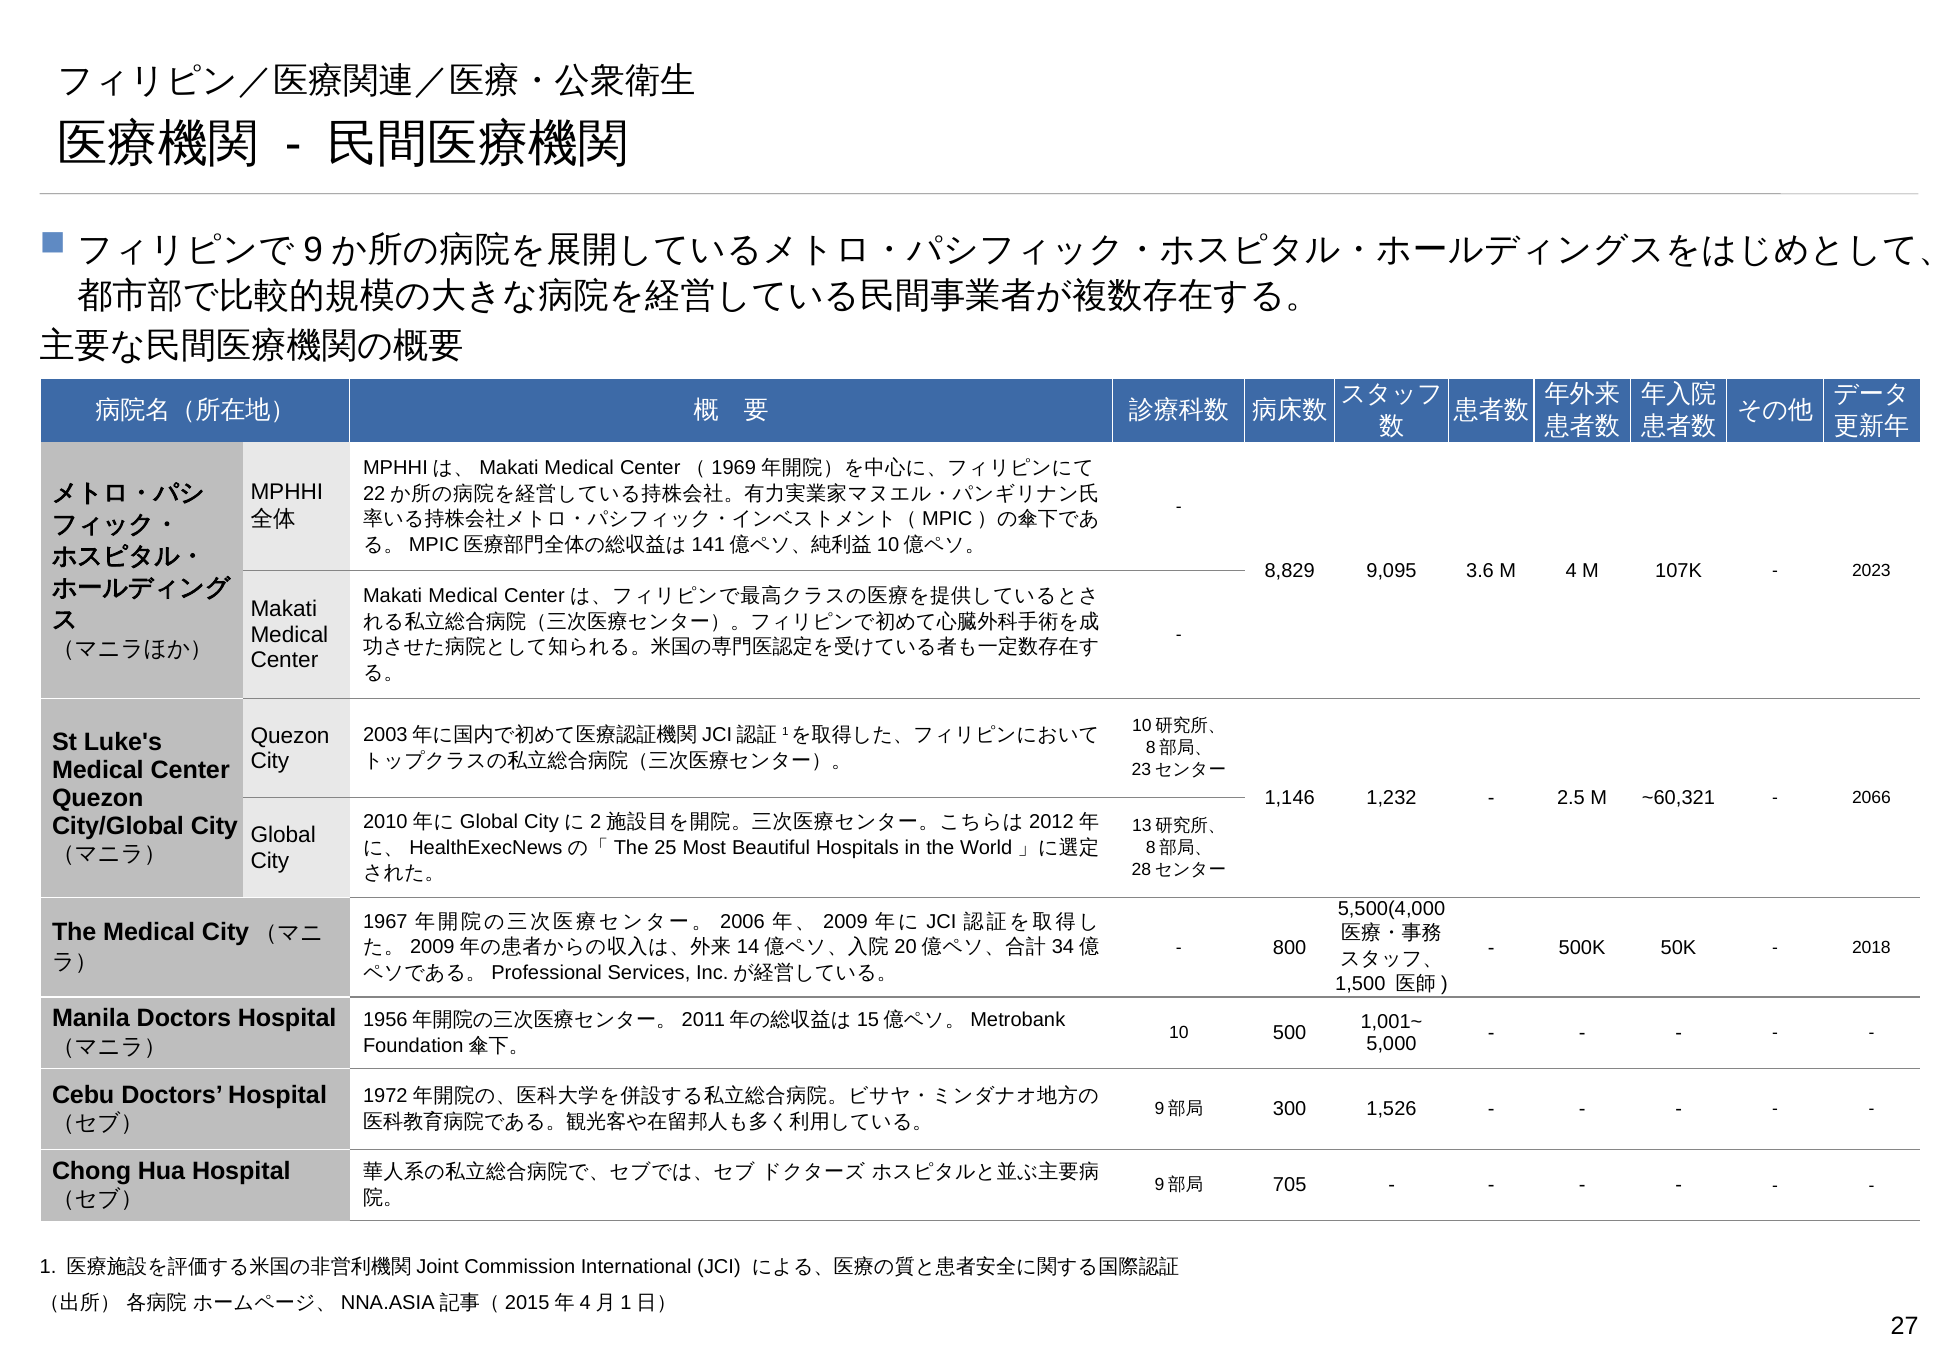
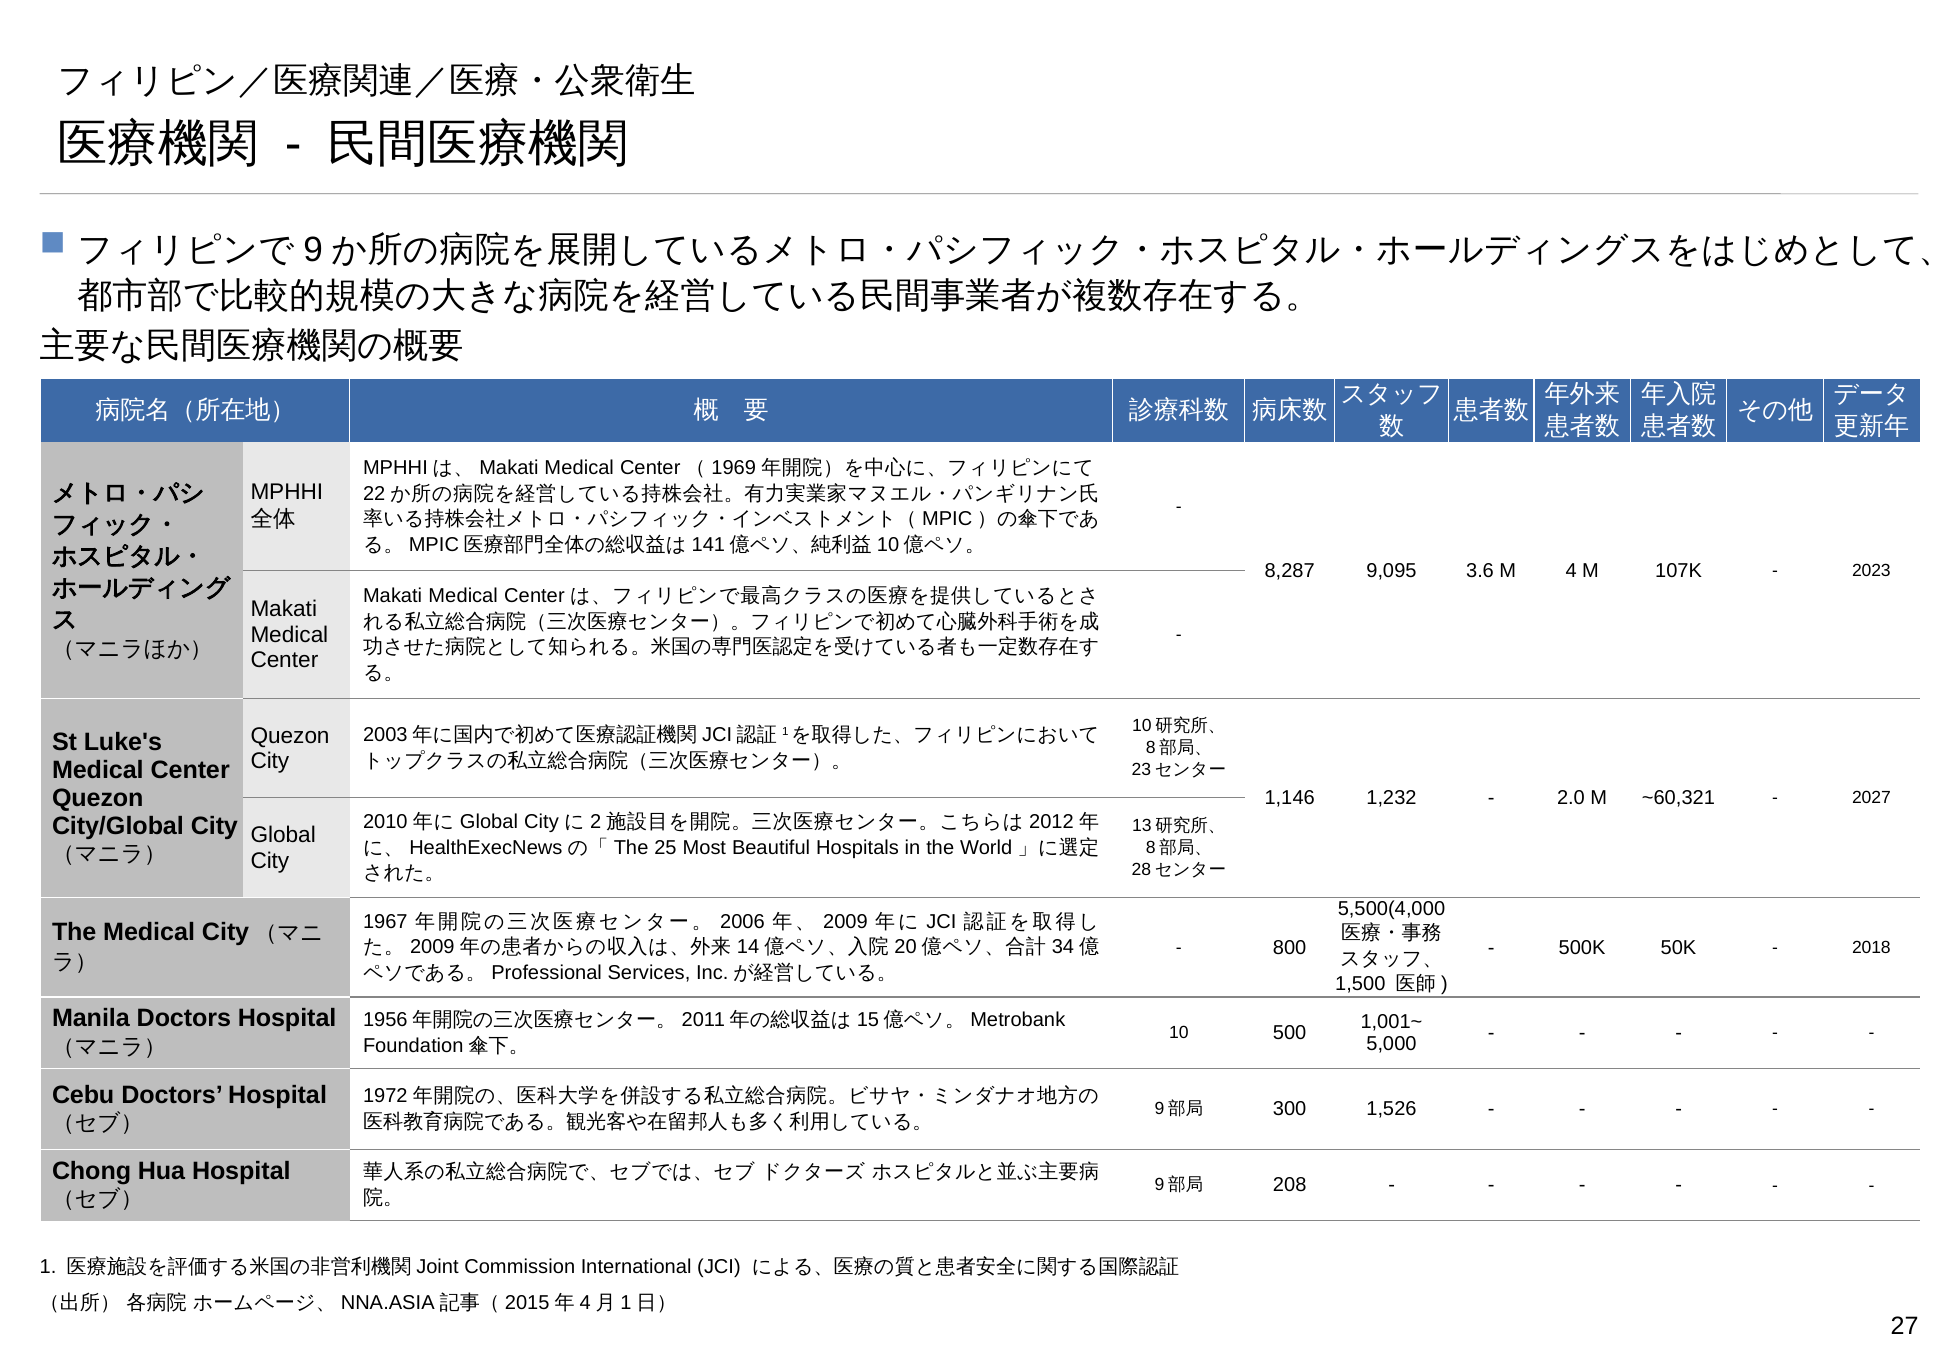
8,829: 8,829 -> 8,287 (1290, 571)
2.5: 2.5 -> 2.0 (1571, 799)
2066: 2066 -> 2027 (1871, 798)
705: 705 -> 208 (1290, 1186)
